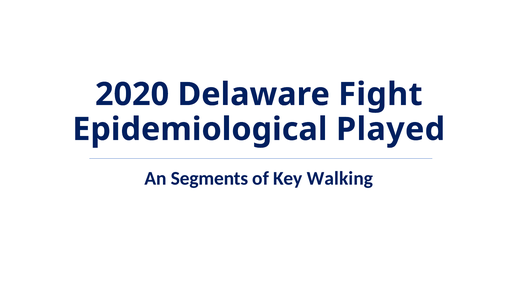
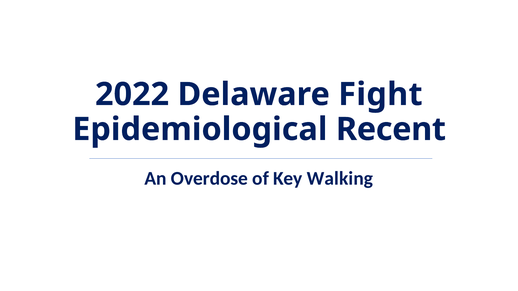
2020: 2020 -> 2022 (132, 95)
Played: Played -> Recent (391, 129)
Segments: Segments -> Overdose (209, 179)
